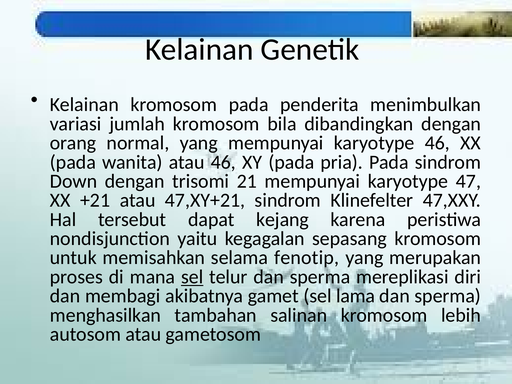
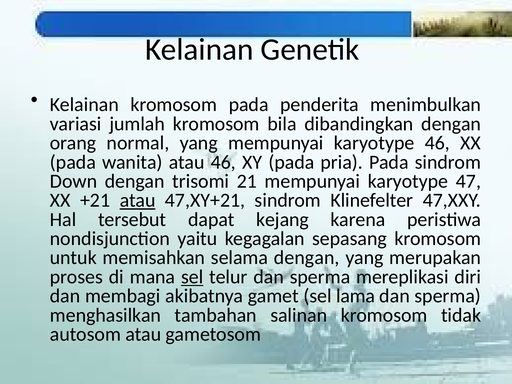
atau underline: none -> present (138, 200)
selama fenotip: fenotip -> dengan (307, 258)
lebih: lebih -> tidak (461, 315)
